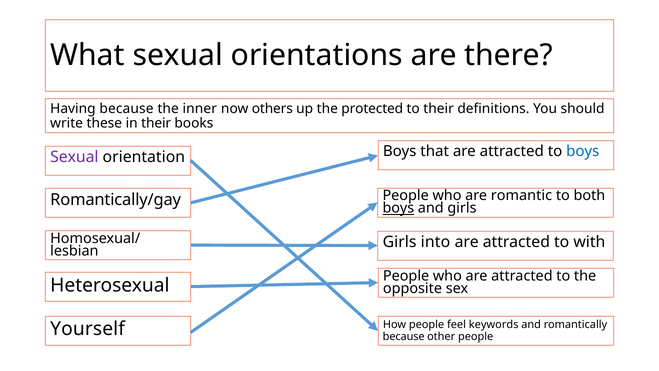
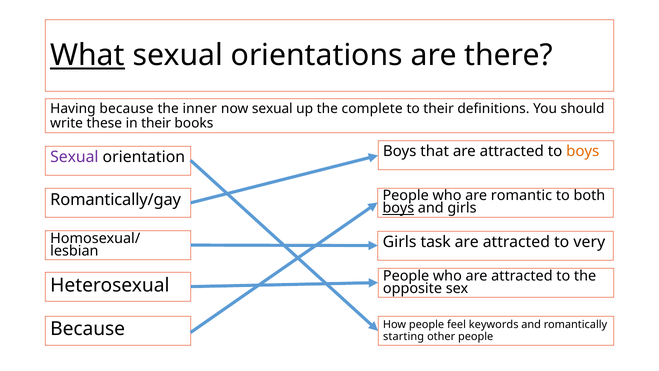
What underline: none -> present (88, 55)
now others: others -> sexual (272, 108)
protected: protected -> complete (372, 108)
boys colour: blue -> orange (583, 151)
into: into -> task (436, 242)
with: with -> very (589, 242)
Yourself: Yourself -> Because (88, 329)
because: because -> starting (404, 336)
